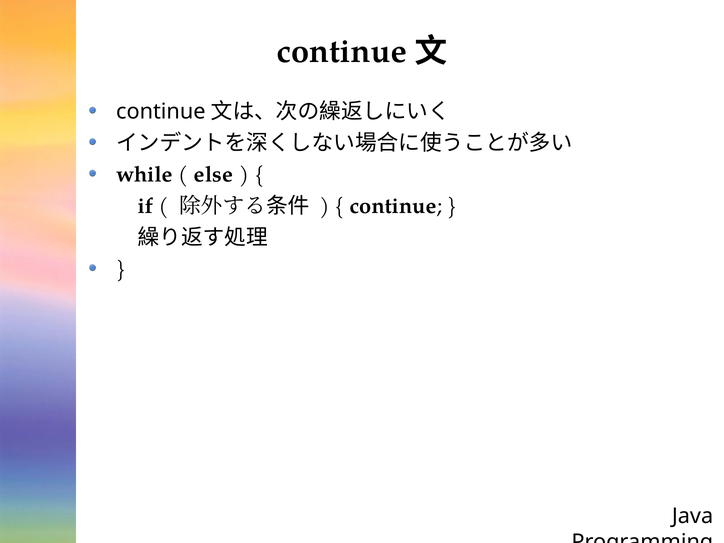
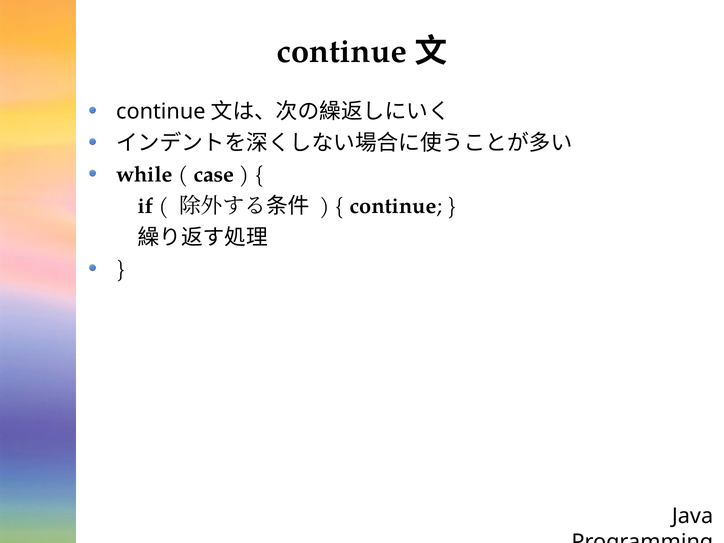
else: else -> case (214, 174)
